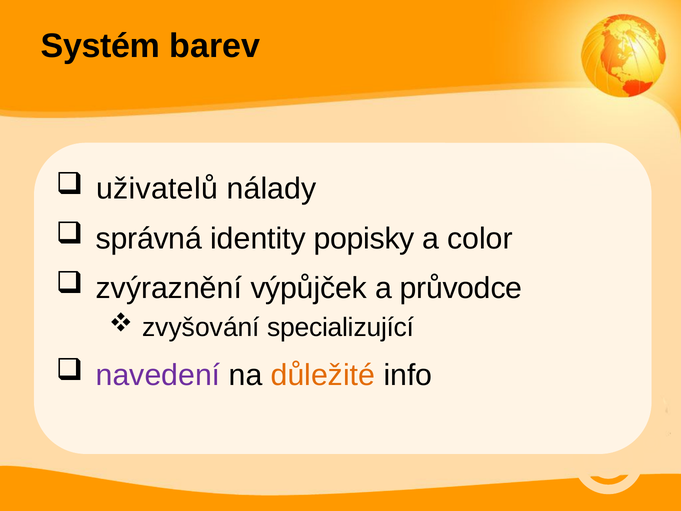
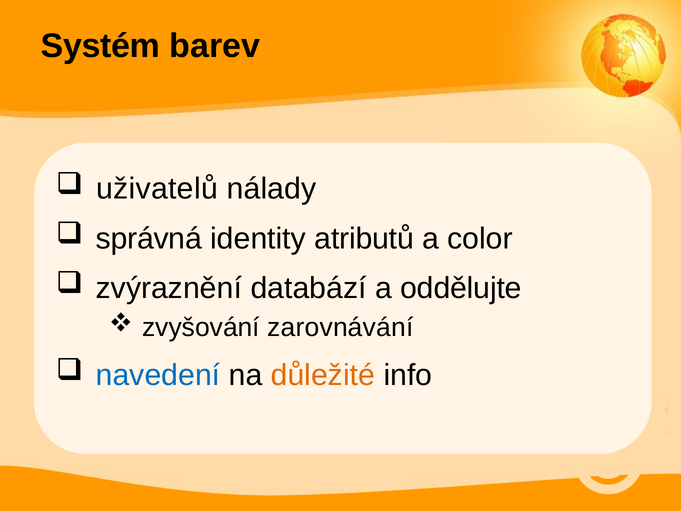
popisky: popisky -> atributů (364, 238)
výpůjček: výpůjček -> databází (309, 288)
průvodce: průvodce -> oddělujte (461, 288)
specializující: specializující -> zarovnávání (340, 327)
navedení colour: purple -> blue (158, 375)
